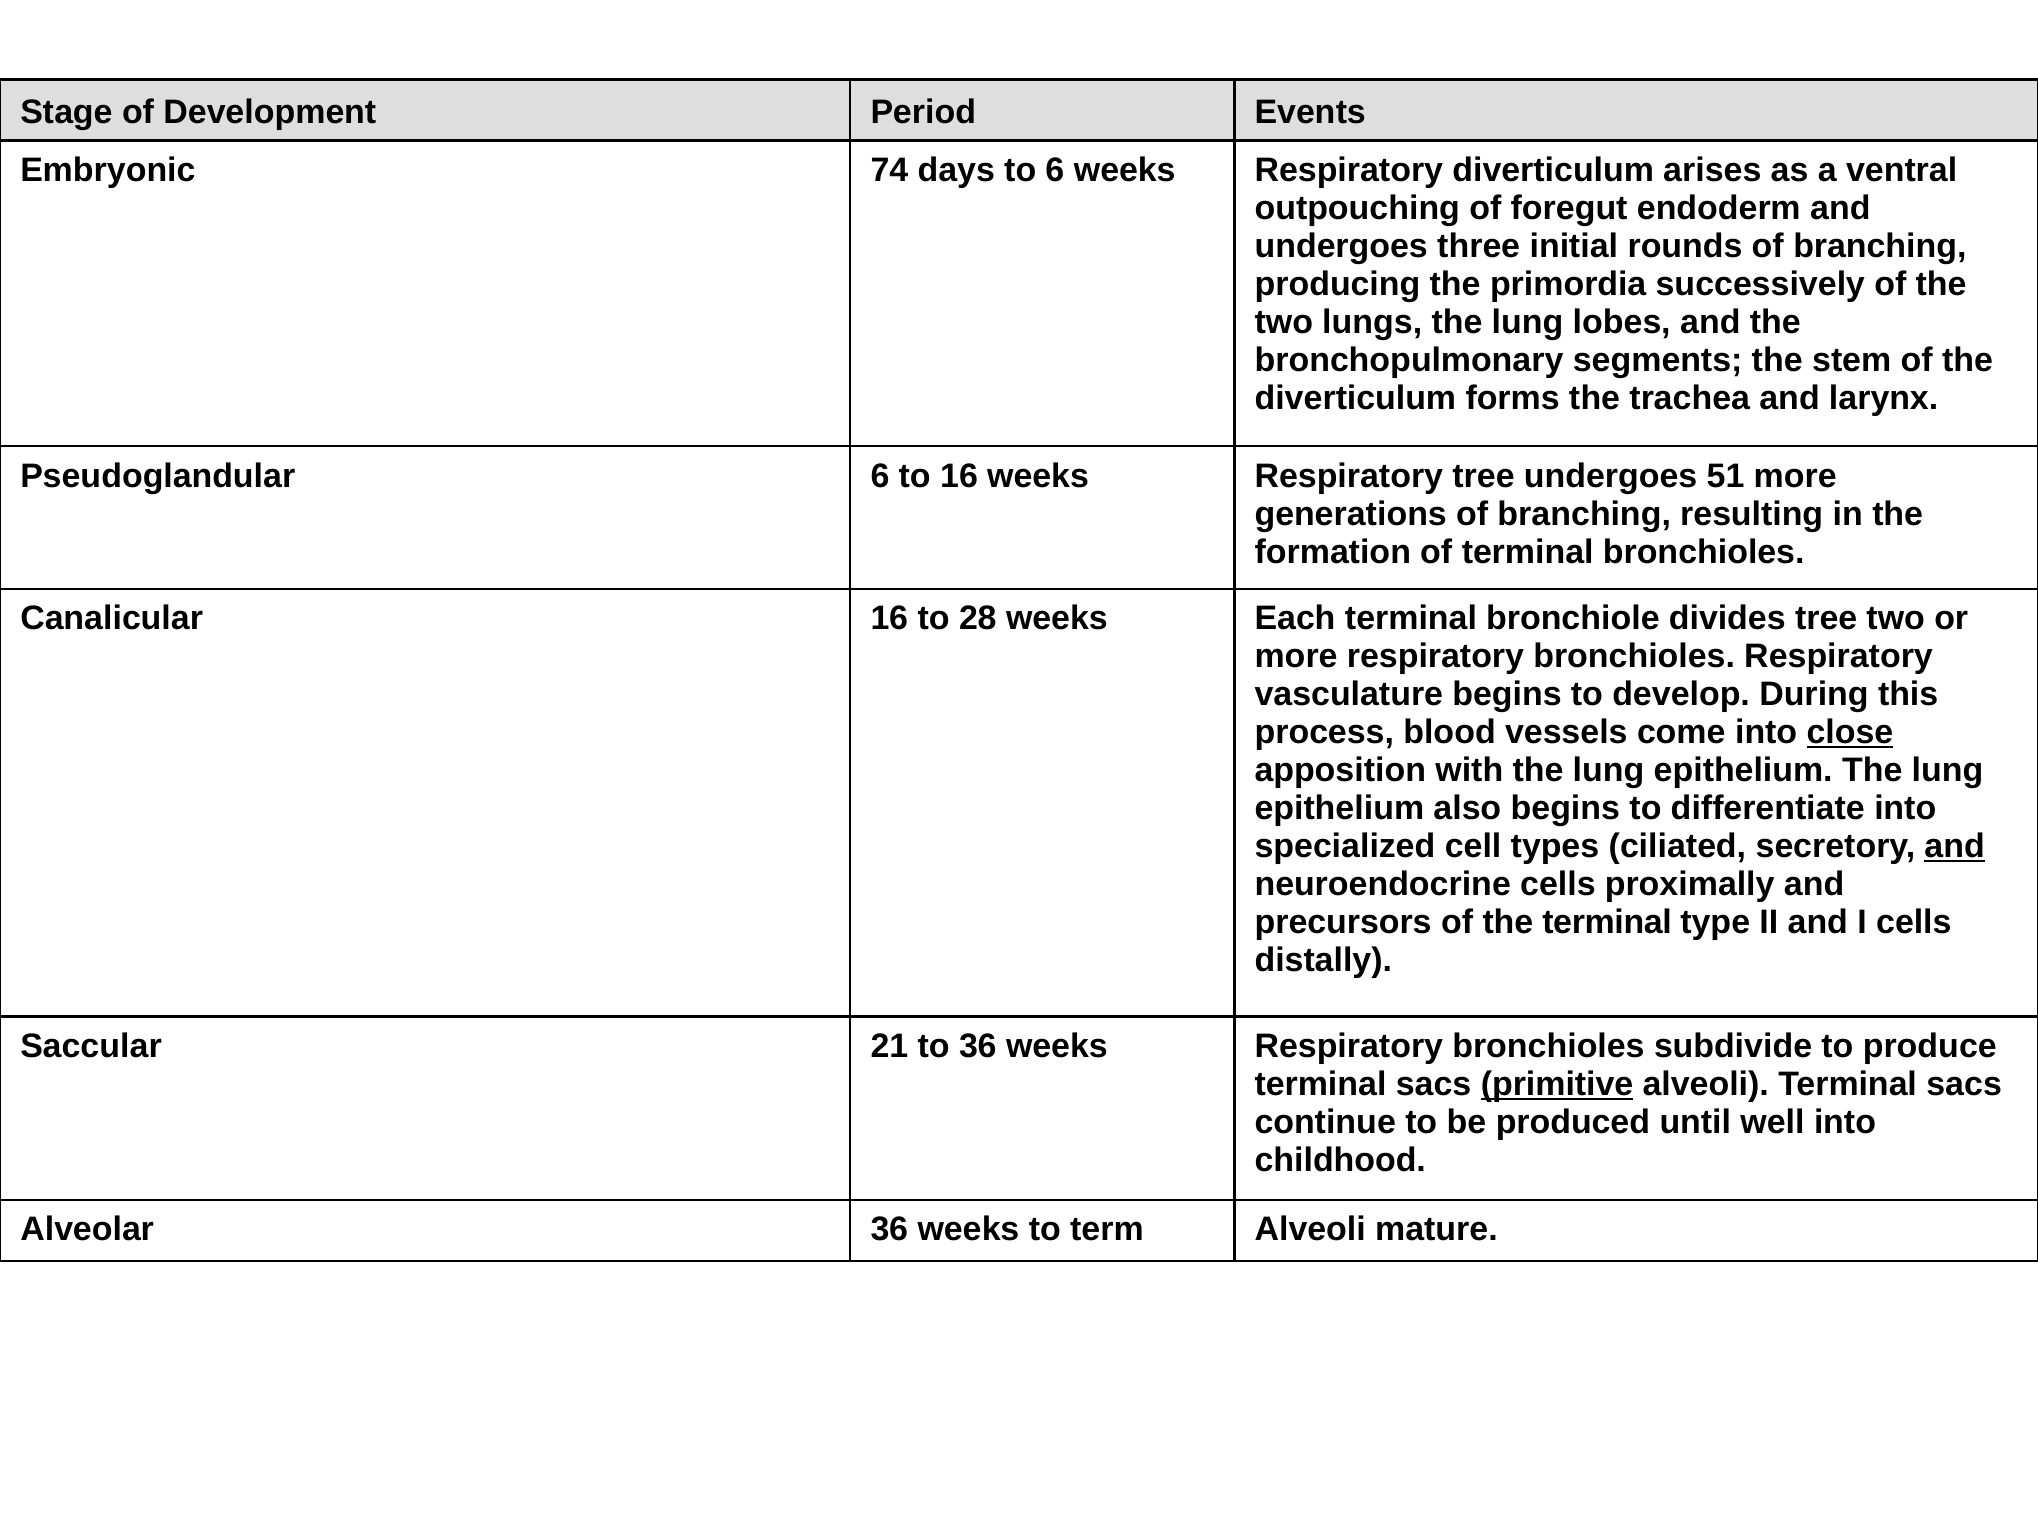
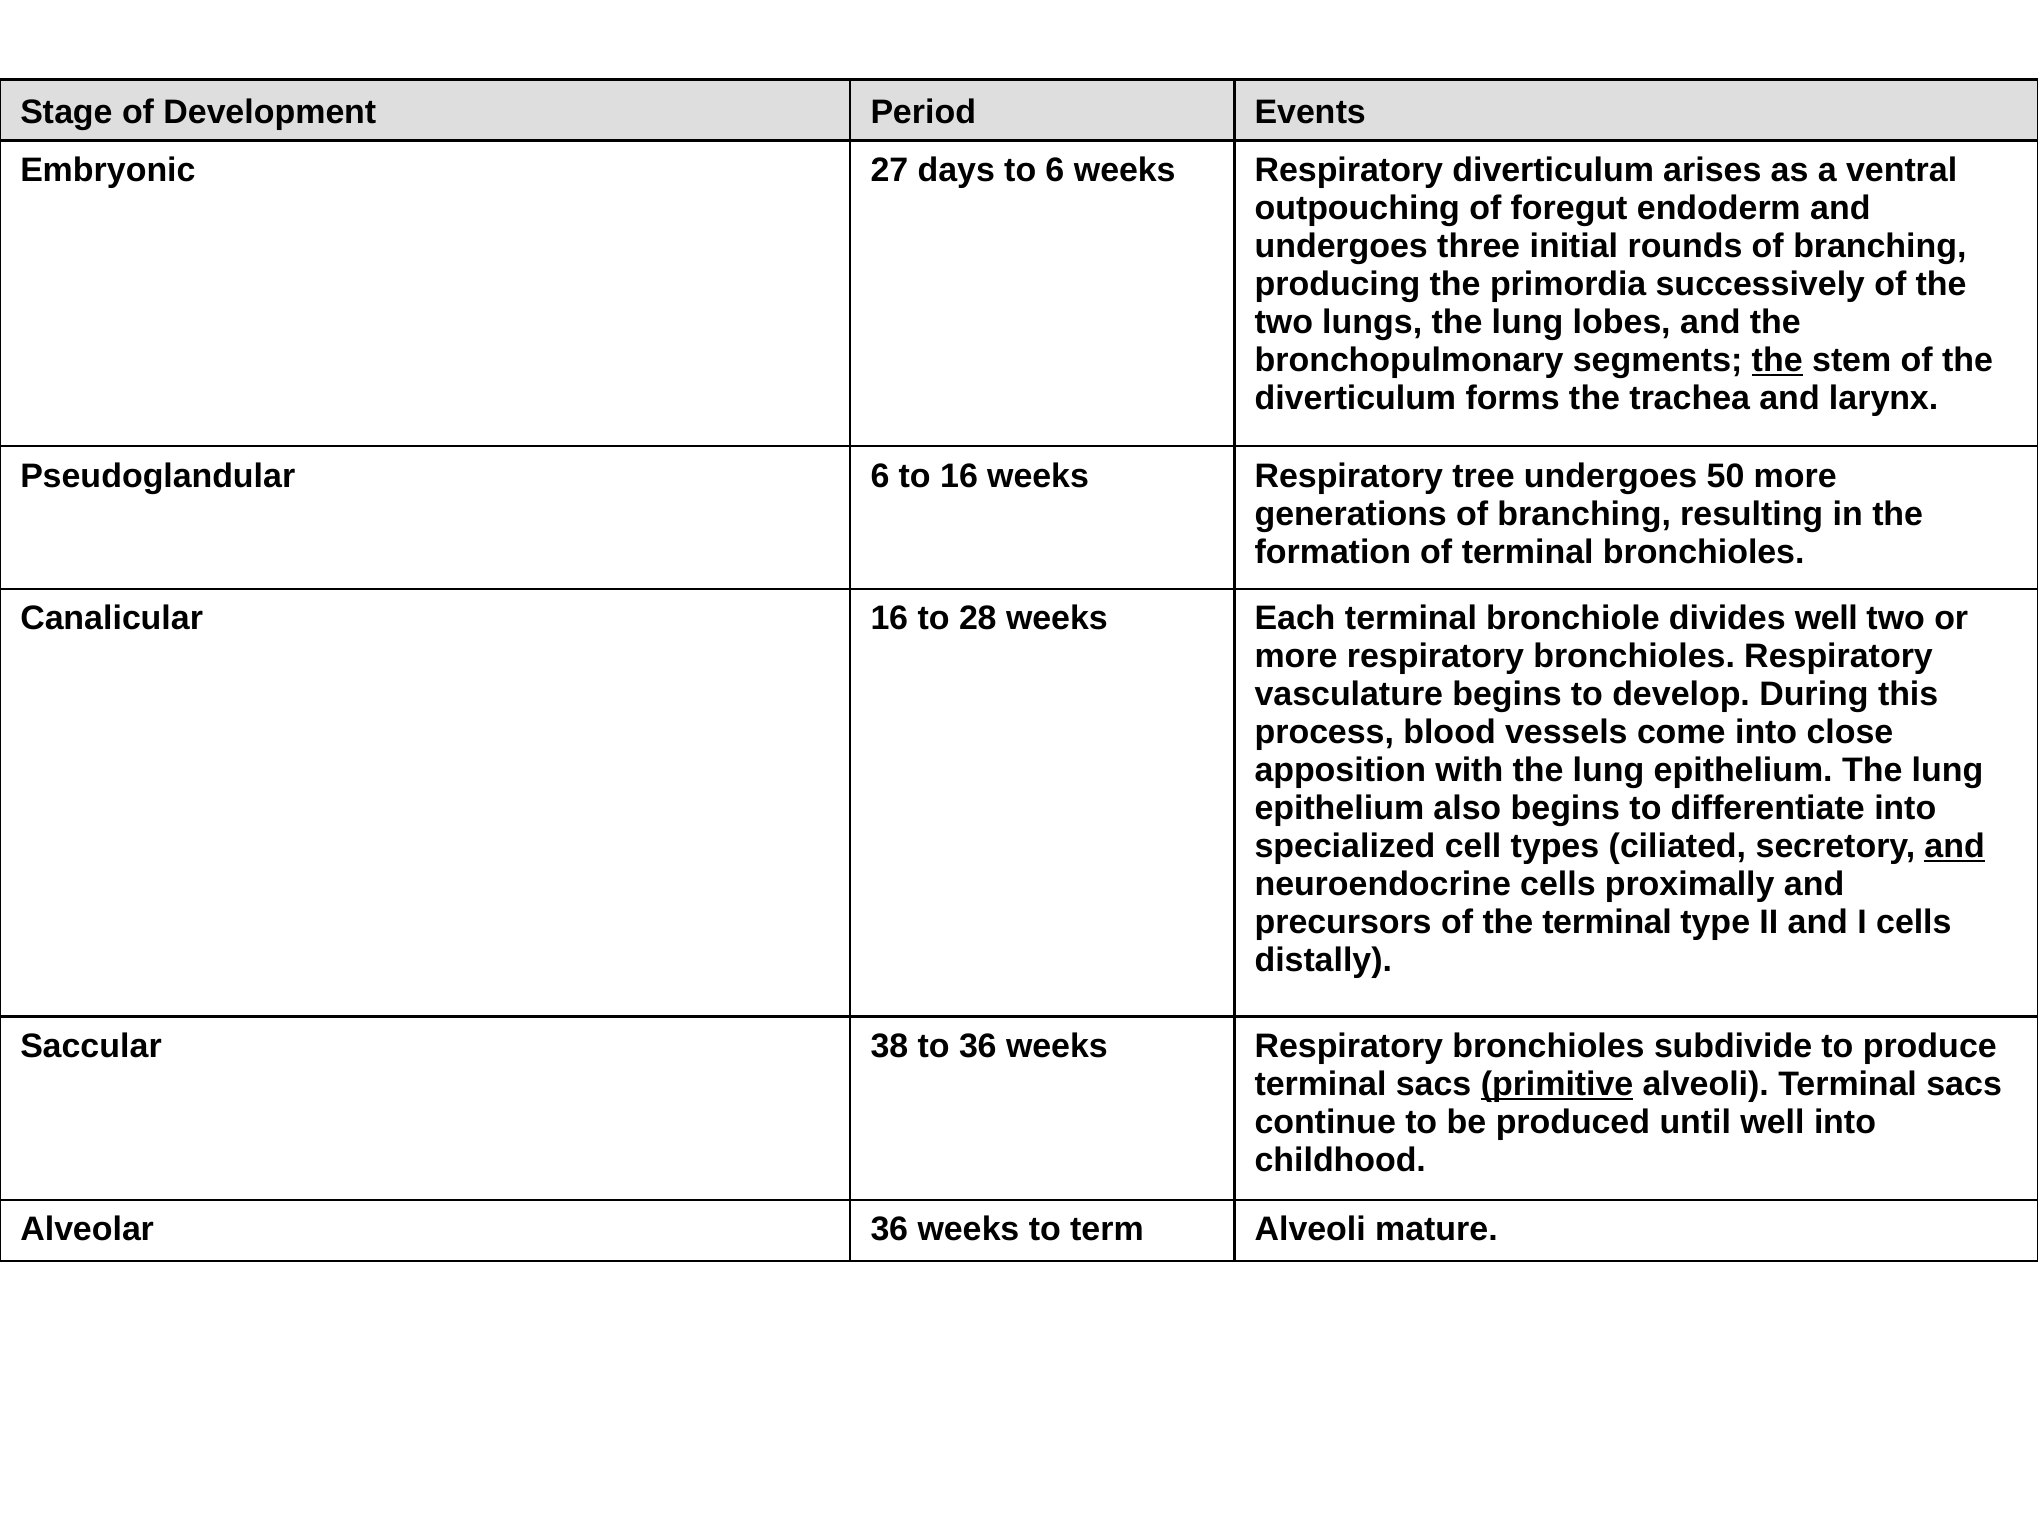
74: 74 -> 27 (889, 171)
the underline: none -> present (1777, 361)
51: 51 -> 50 (1725, 476)
divides tree: tree -> well (1826, 619)
close underline: present -> none (1850, 733)
21: 21 -> 38 (889, 1047)
